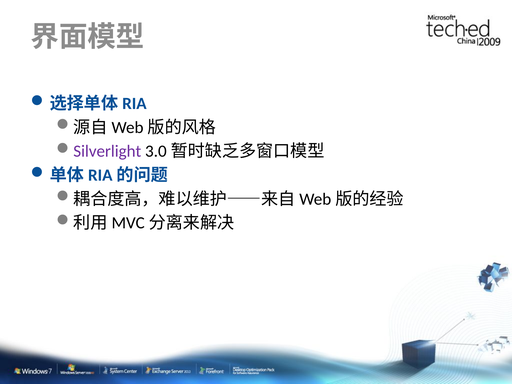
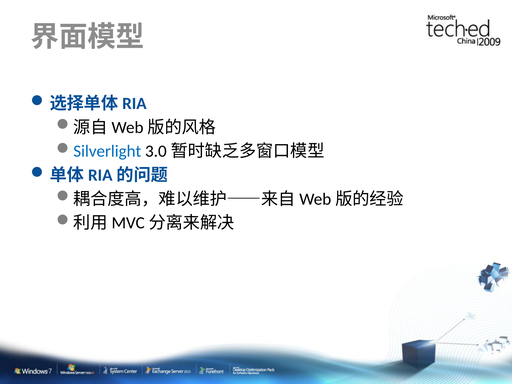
Silverlight colour: purple -> blue (107, 151)
